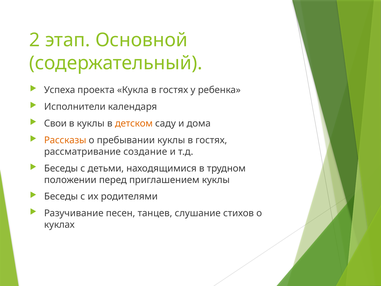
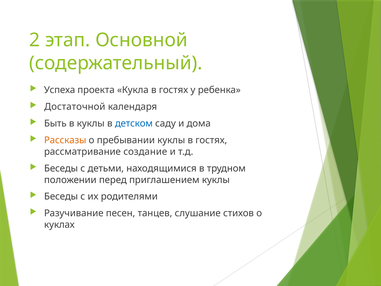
Исполнители: Исполнители -> Достаточной (75, 107)
Свои: Свои -> Быть (55, 123)
детском colour: orange -> blue (134, 123)
